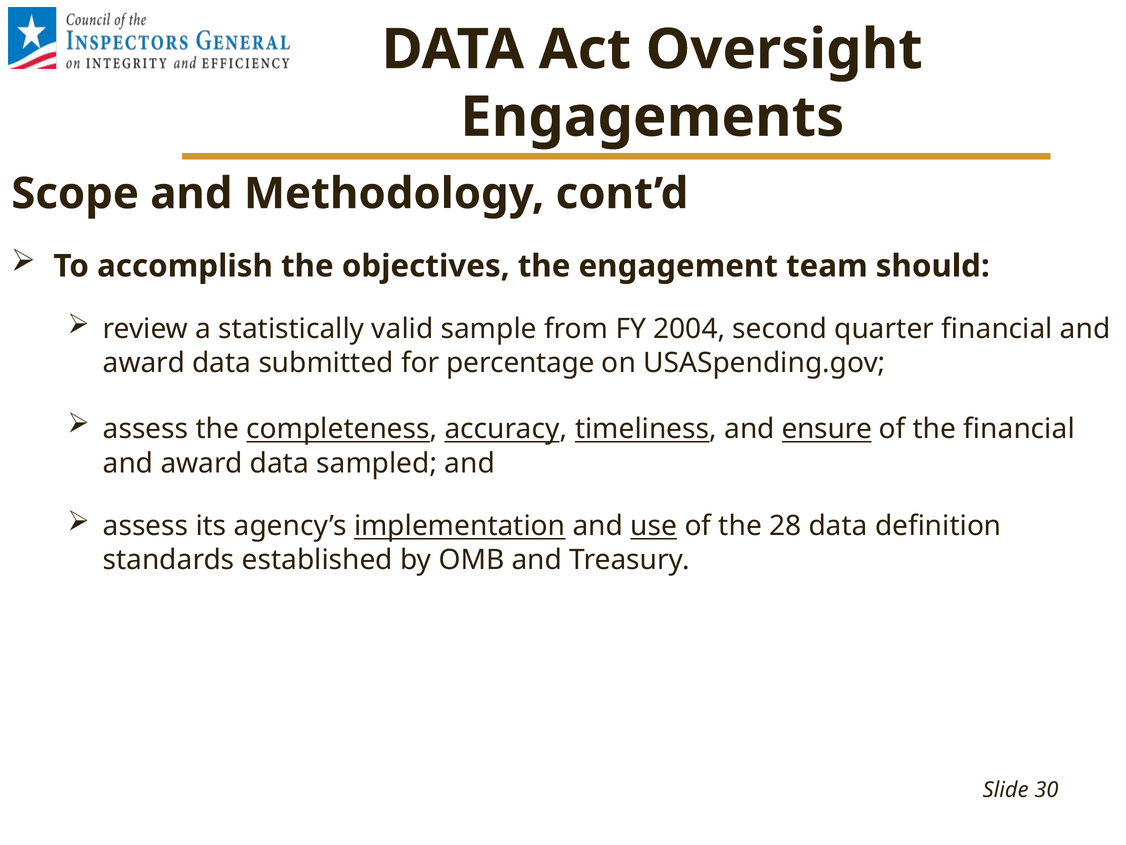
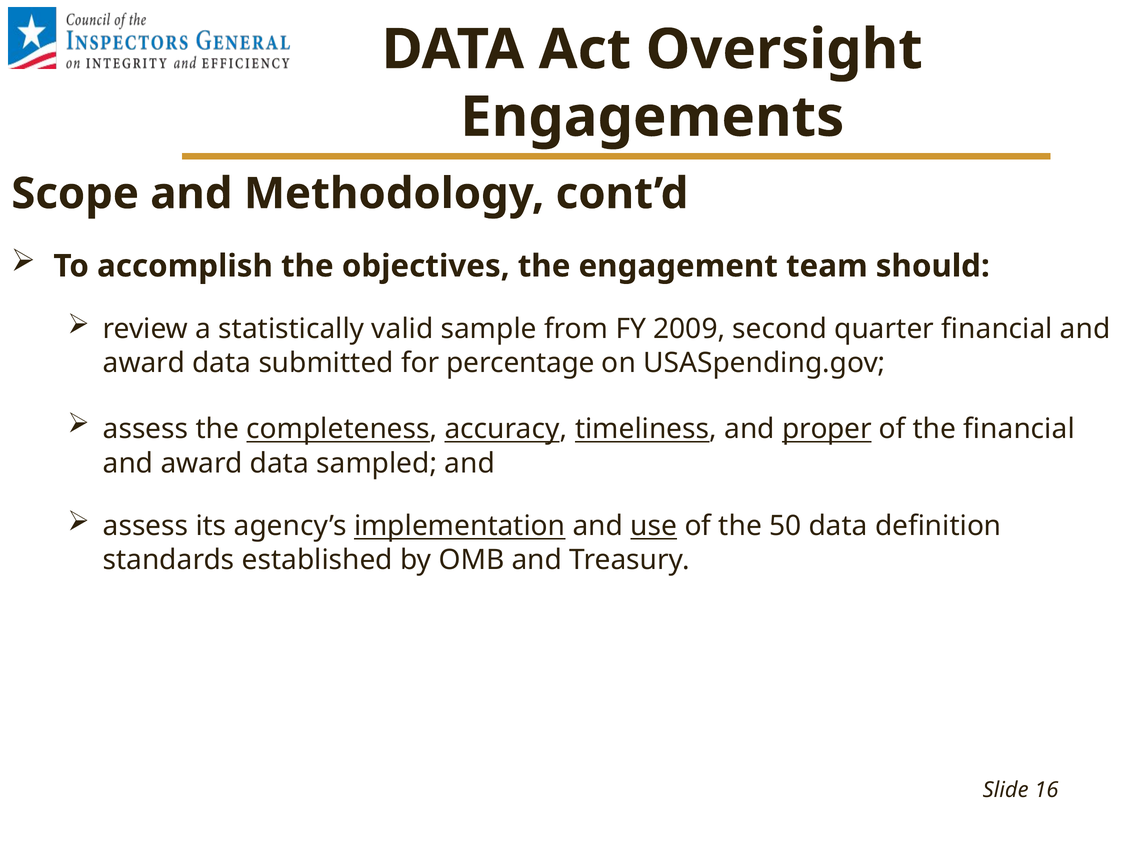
2004: 2004 -> 2009 (689, 329)
ensure: ensure -> proper (827, 429)
28: 28 -> 50 (785, 526)
30: 30 -> 16 (1046, 789)
